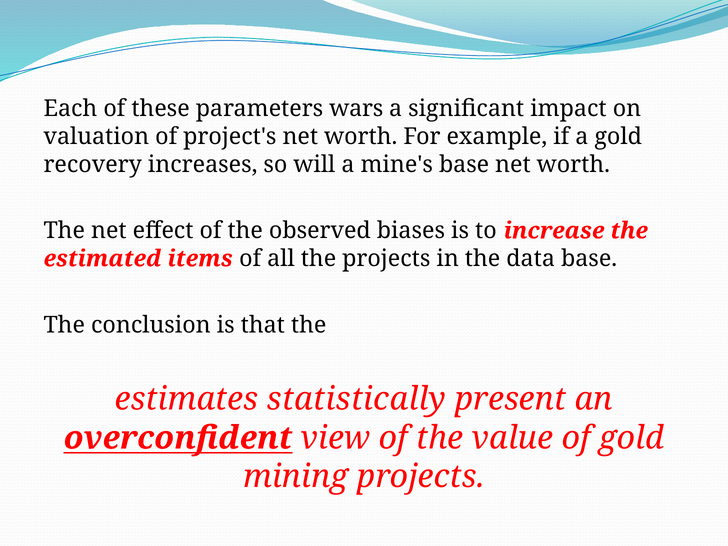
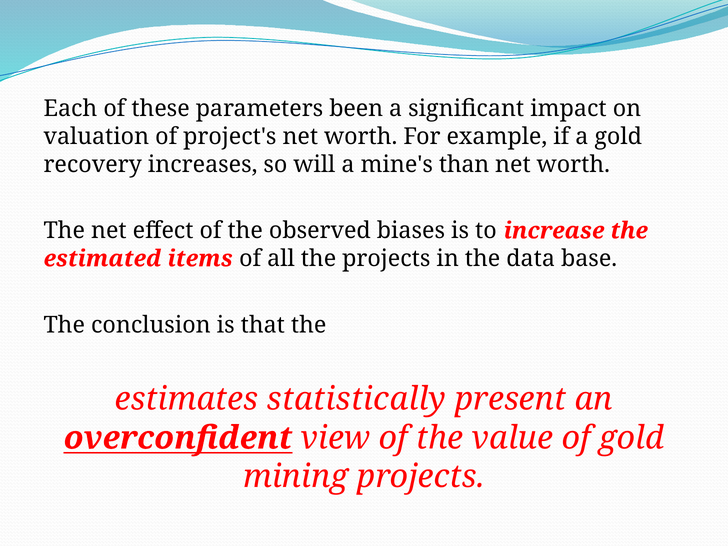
wars: wars -> been (356, 109)
mine's base: base -> than (464, 164)
